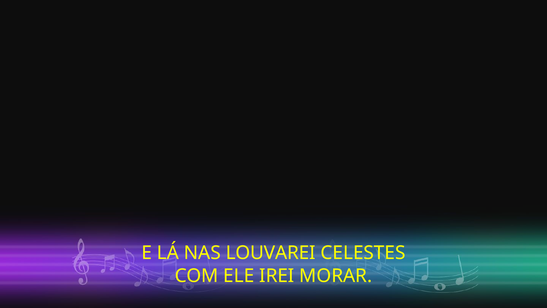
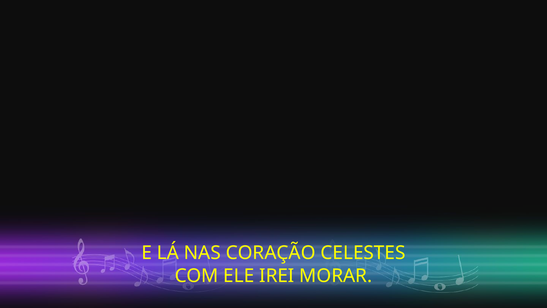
LOUVAREI: LOUVAREI -> CORAÇÃO (271, 253)
